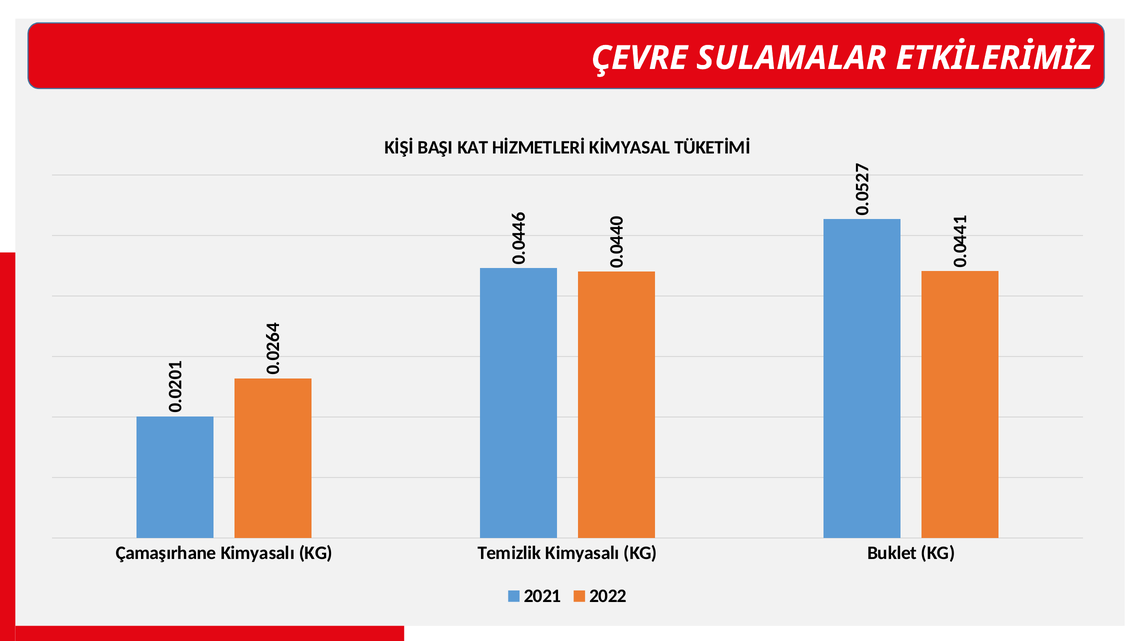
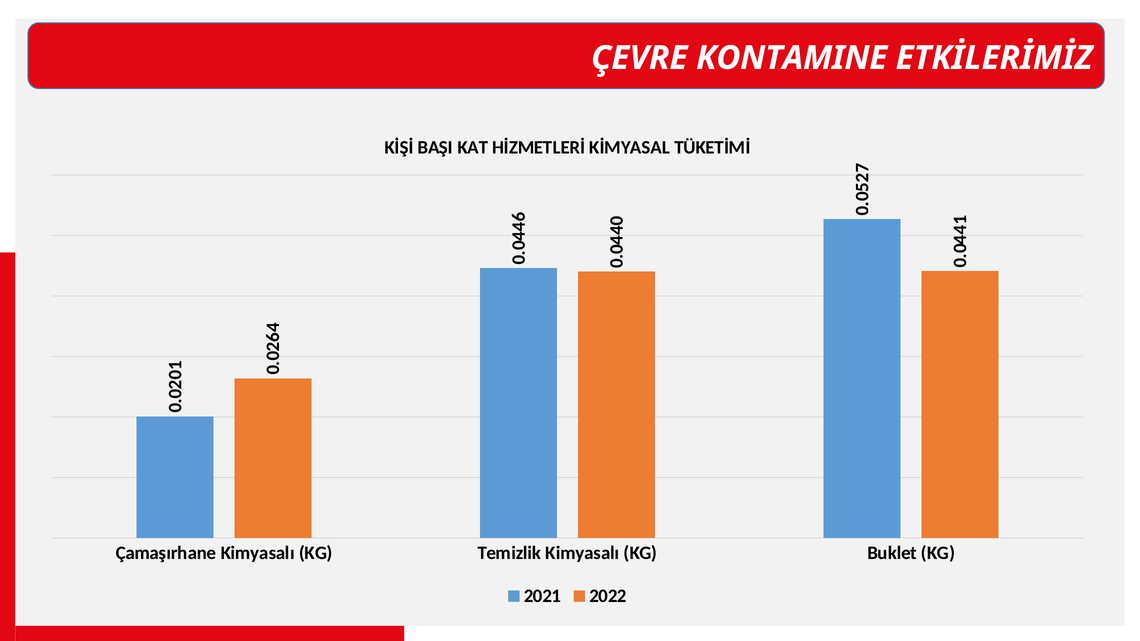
SULAMALAR: SULAMALAR -> KONTAMINE (792, 58)
